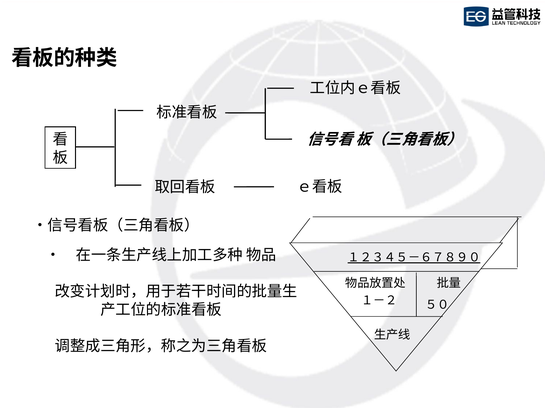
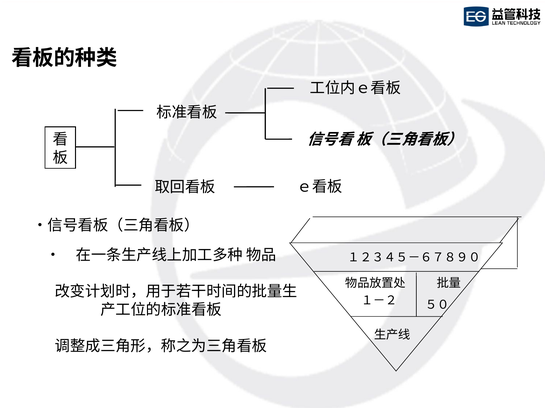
１２３４５－６７８９０ underline: present -> none (414, 258)
